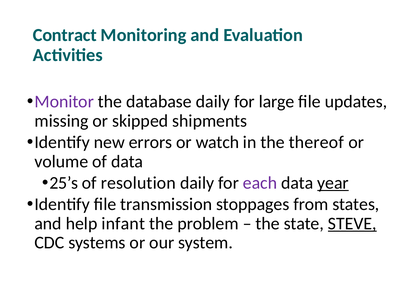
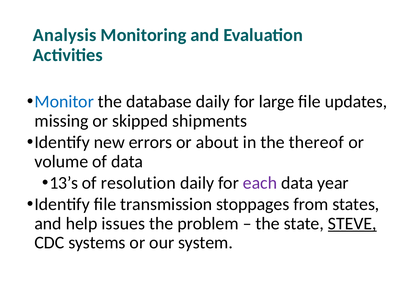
Contract: Contract -> Analysis (65, 35)
Monitor colour: purple -> blue (64, 102)
watch: watch -> about (217, 142)
25’s: 25’s -> 13’s (64, 183)
year underline: present -> none (333, 183)
infant: infant -> issues (123, 223)
